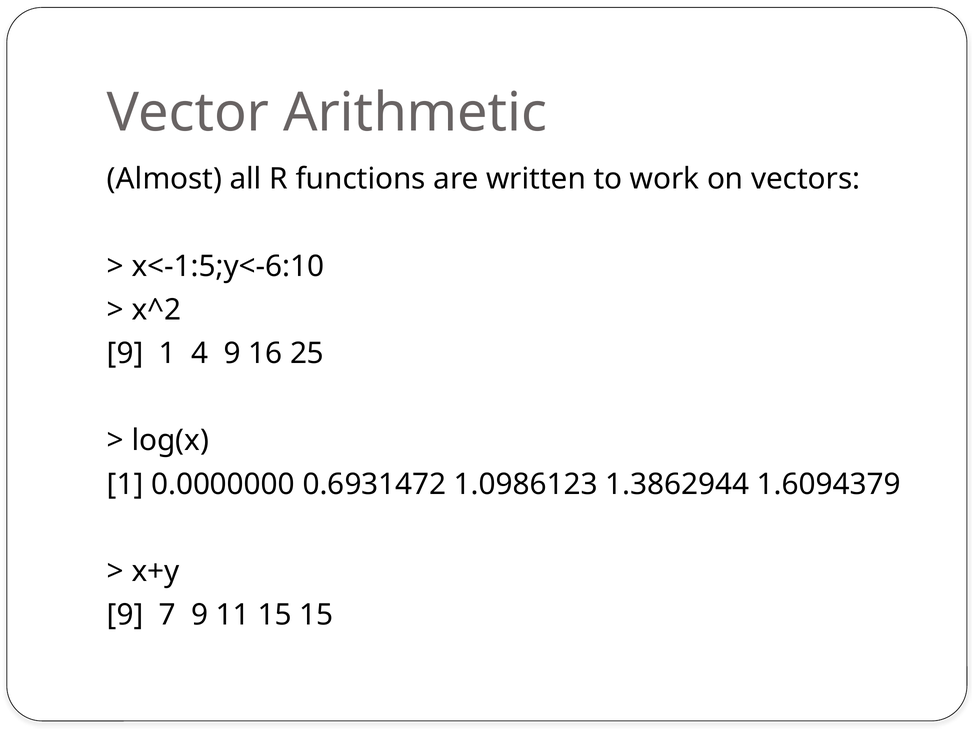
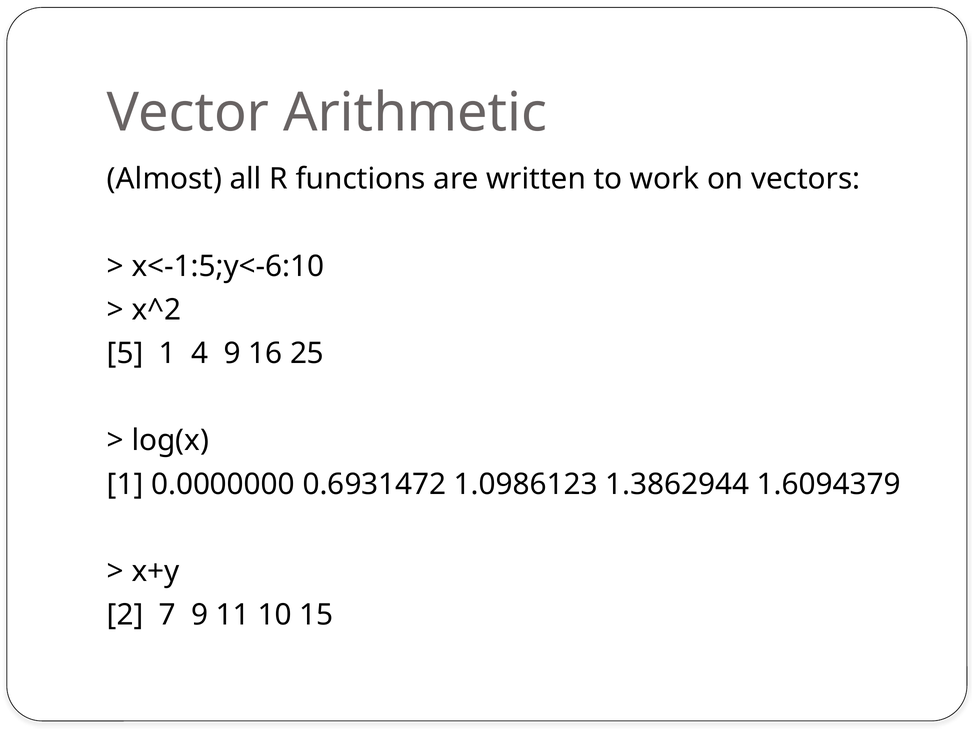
9: 9 -> 5 (125, 353)
9: 9 -> 2 (125, 615)
11 15: 15 -> 10 (275, 615)
